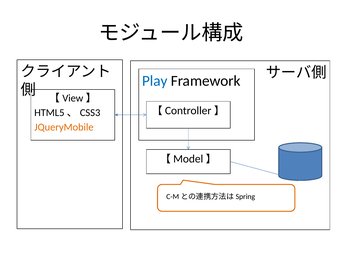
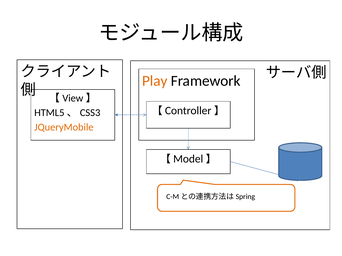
Play colour: blue -> orange (155, 81)
